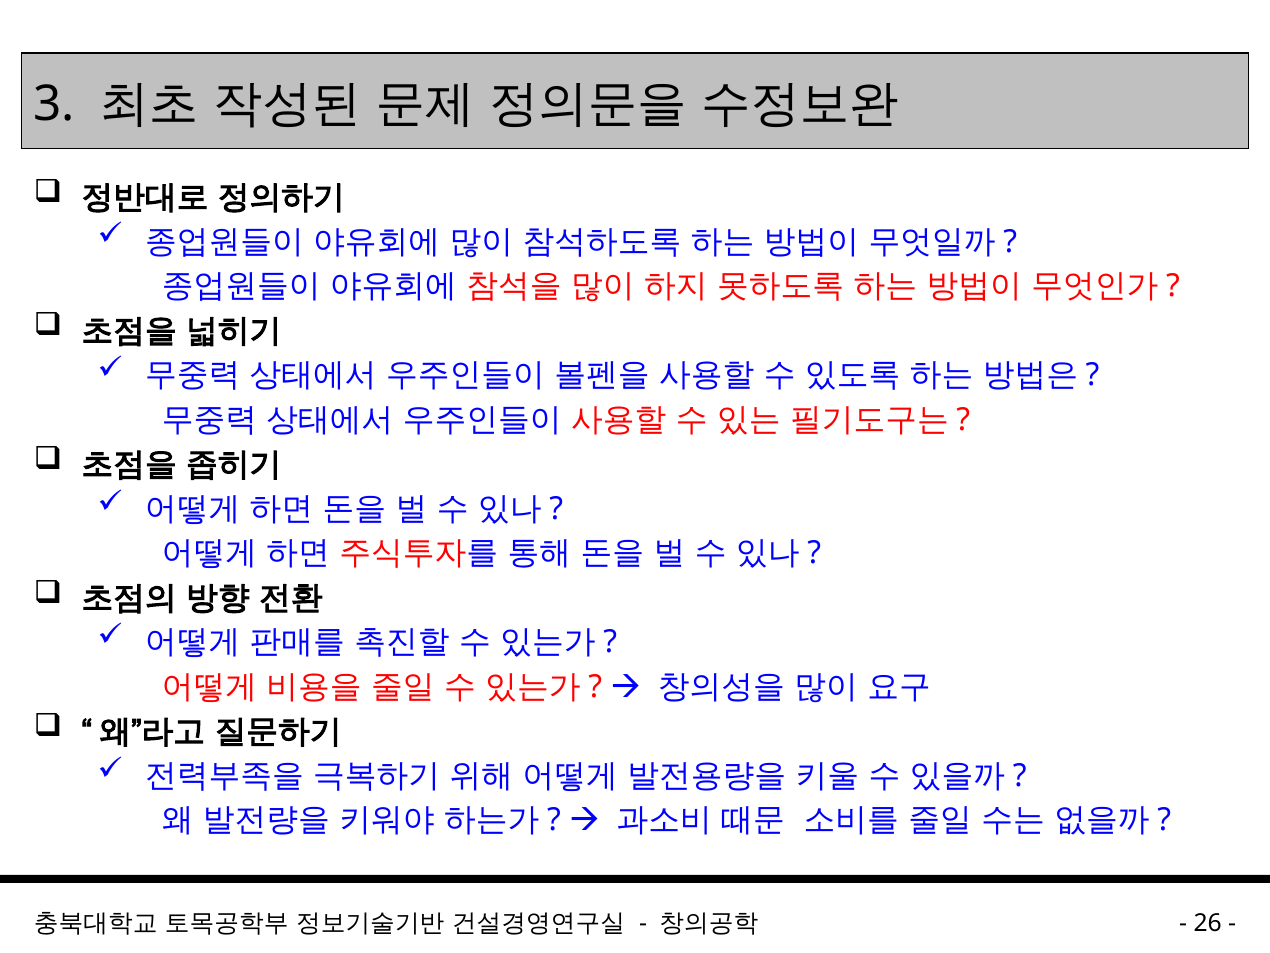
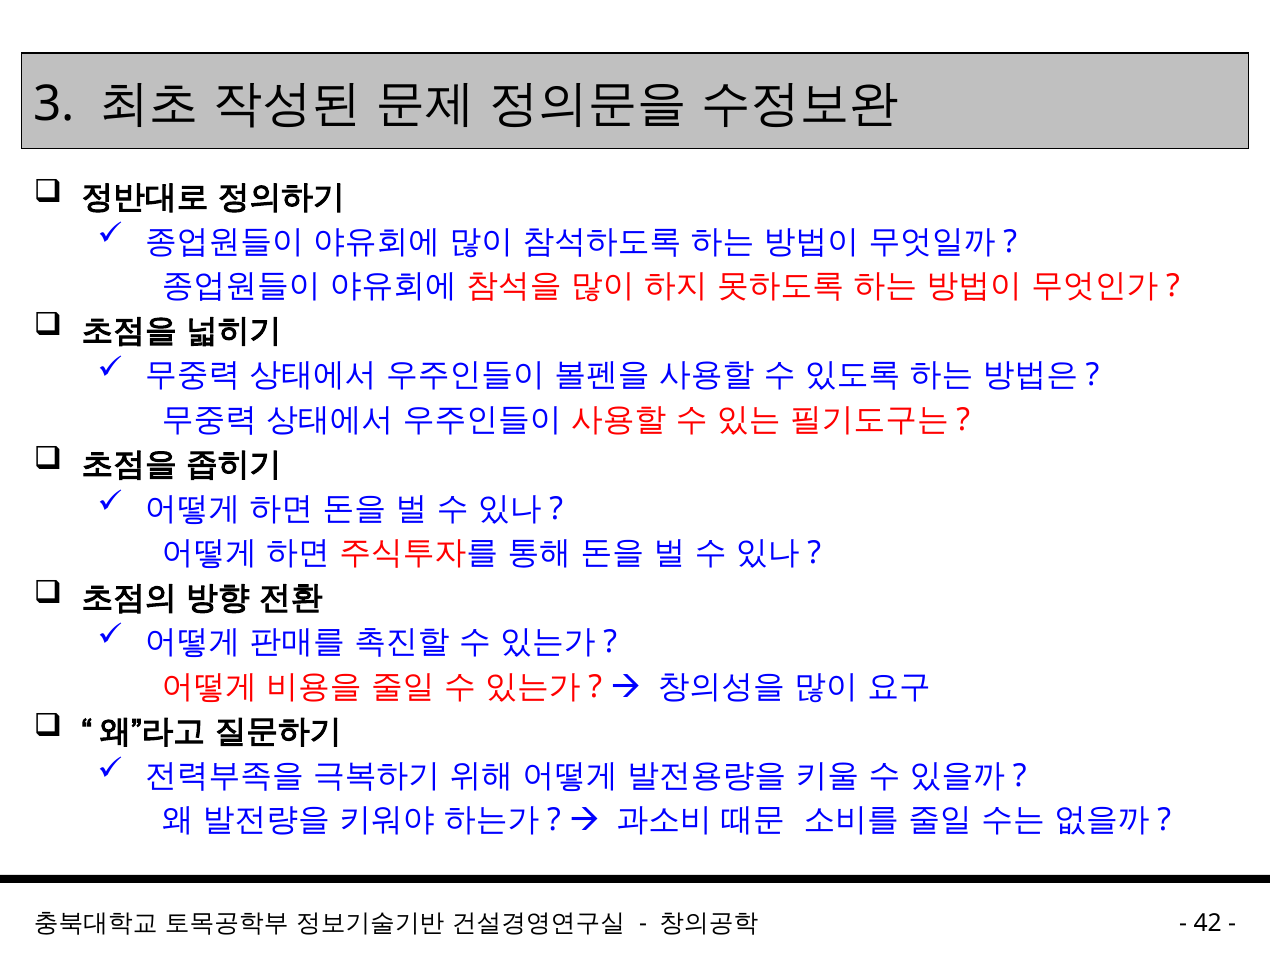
26: 26 -> 42 (1208, 922)
